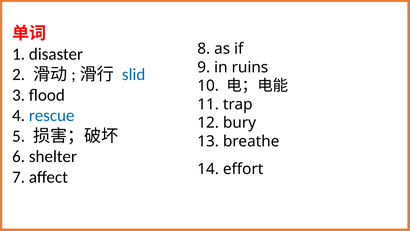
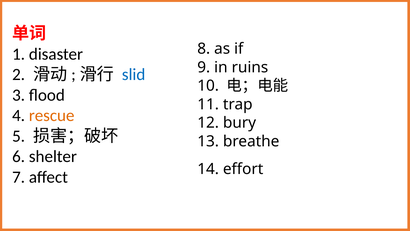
rescue colour: blue -> orange (52, 115)
